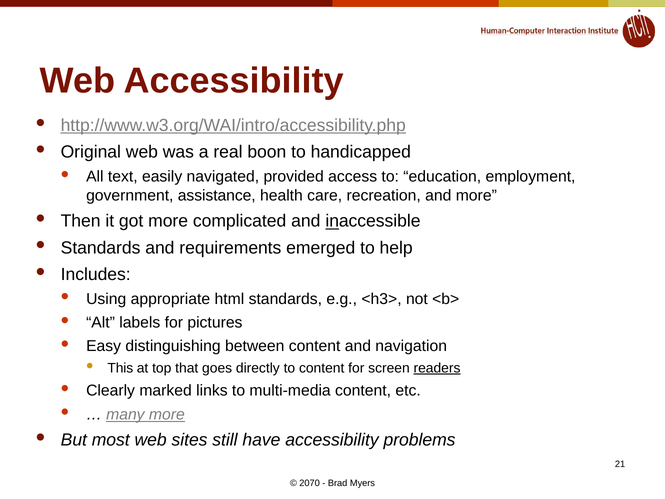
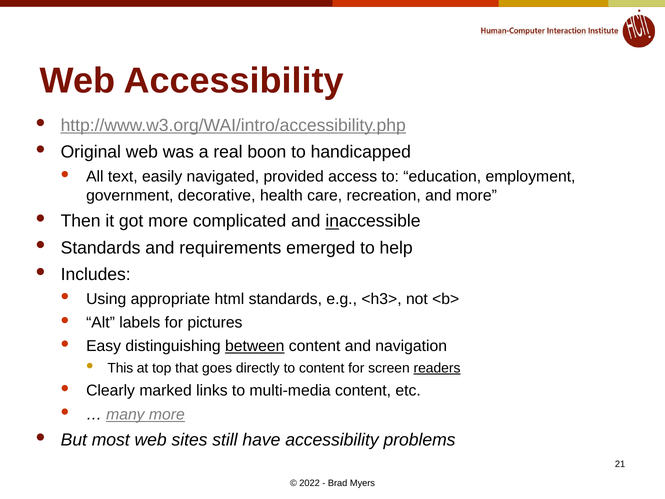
assistance: assistance -> decorative (217, 195)
between underline: none -> present (255, 346)
2070: 2070 -> 2022 (310, 483)
